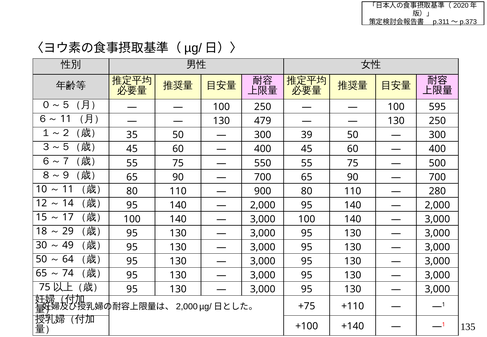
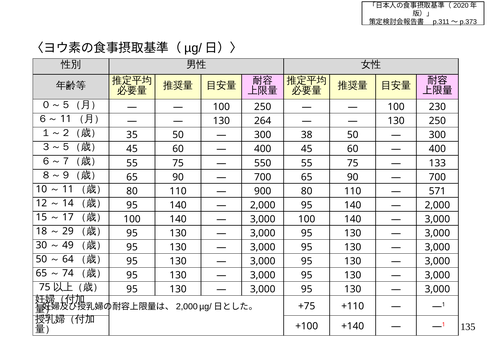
595: 595 -> 230 (437, 107)
479: 479 -> 264 (263, 121)
39: 39 -> 38 (307, 135)
500: 500 -> 133 (437, 163)
280: 280 -> 571 (437, 191)
